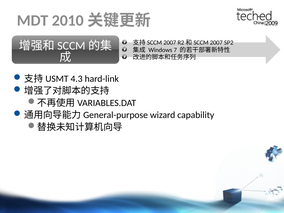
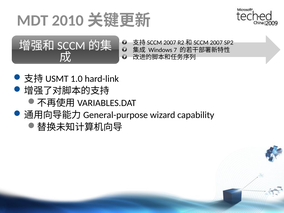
4.3: 4.3 -> 1.0 (77, 79)
